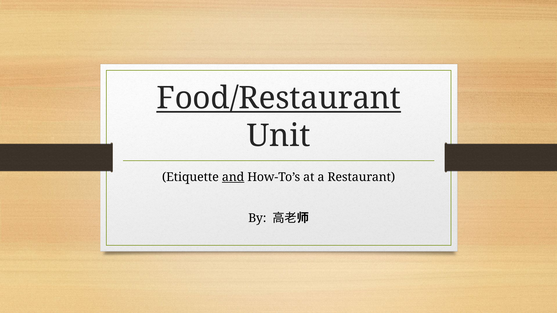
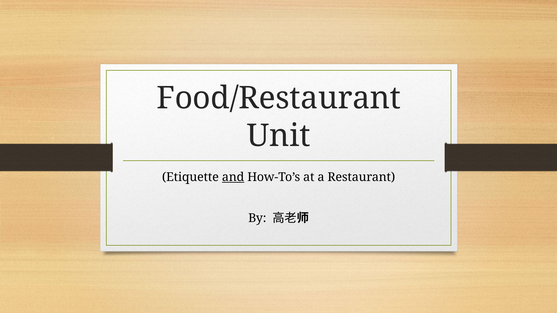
Food/Restaurant underline: present -> none (279, 98)
